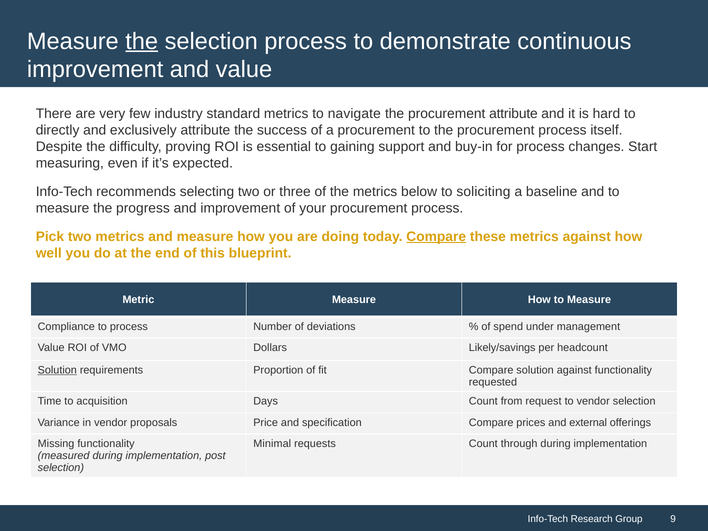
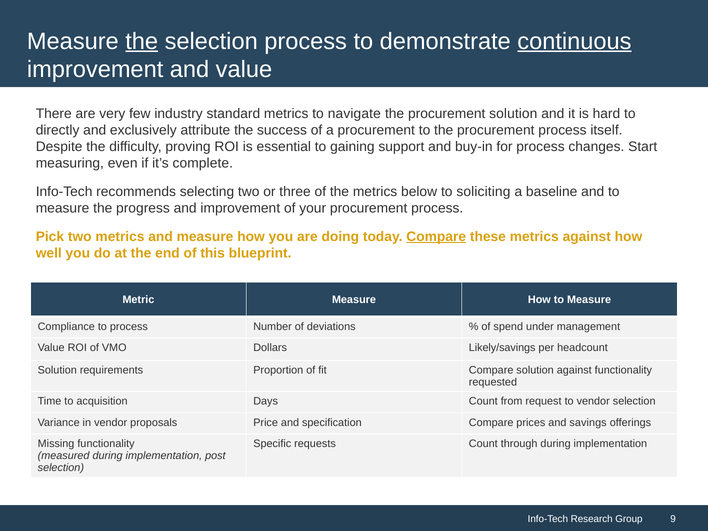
continuous underline: none -> present (574, 41)
procurement attribute: attribute -> solution (513, 114)
expected: expected -> complete (203, 163)
Solution underline: present -> none (57, 370)
external: external -> savings (588, 423)
Minimal: Minimal -> Specific (272, 444)
